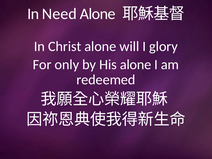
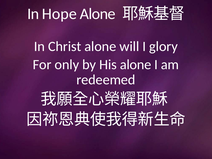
Need: Need -> Hope (59, 14)
